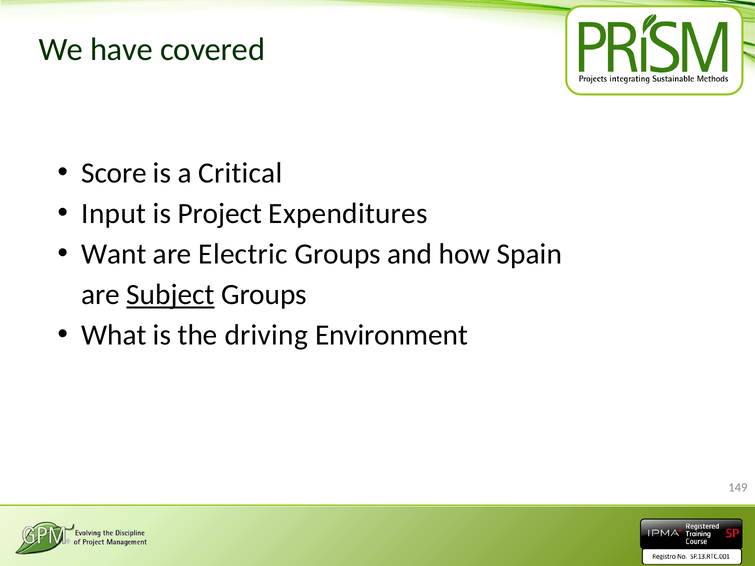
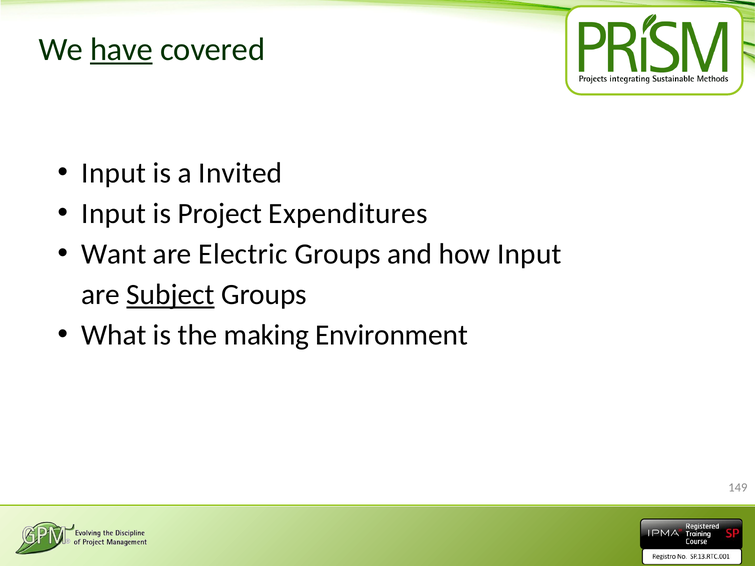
have underline: none -> present (122, 49)
Score: Score -> Input (114, 173)
Critical: Critical -> Invited (240, 173)
how Spain: Spain -> Input (529, 254)
driving: driving -> making (267, 335)
